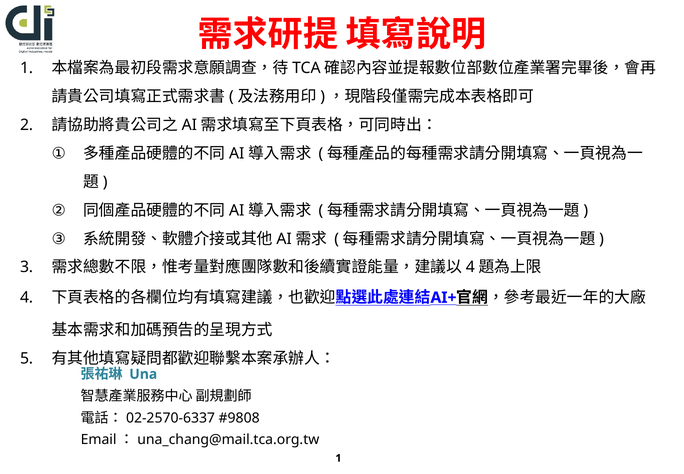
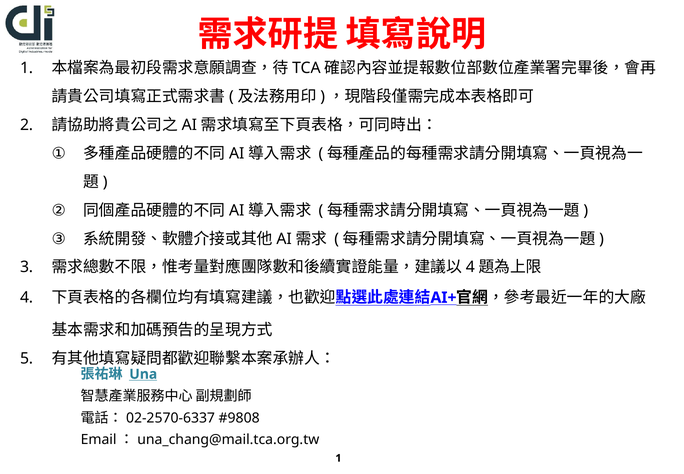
Una underline: none -> present (143, 374)
